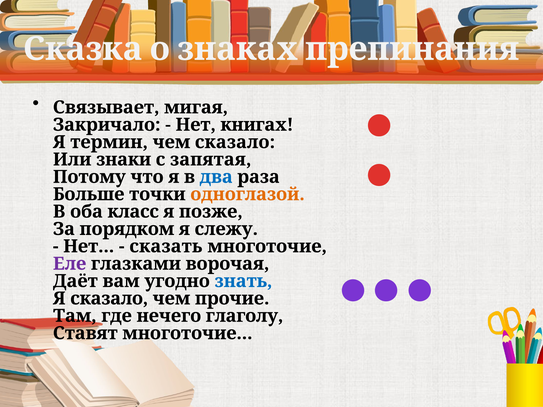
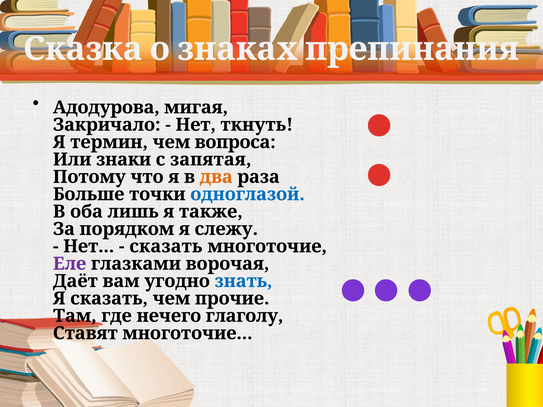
Связывает: Связывает -> Адодурова (106, 107)
книгах: книгах -> ткнуть (257, 125)
чем сказало: сказало -> вопроса (235, 142)
два colour: blue -> orange (216, 177)
одноглазой colour: orange -> blue (248, 194)
класс: класс -> лишь (133, 212)
позже: позже -> также (211, 212)
Я сказало: сказало -> сказать (109, 299)
